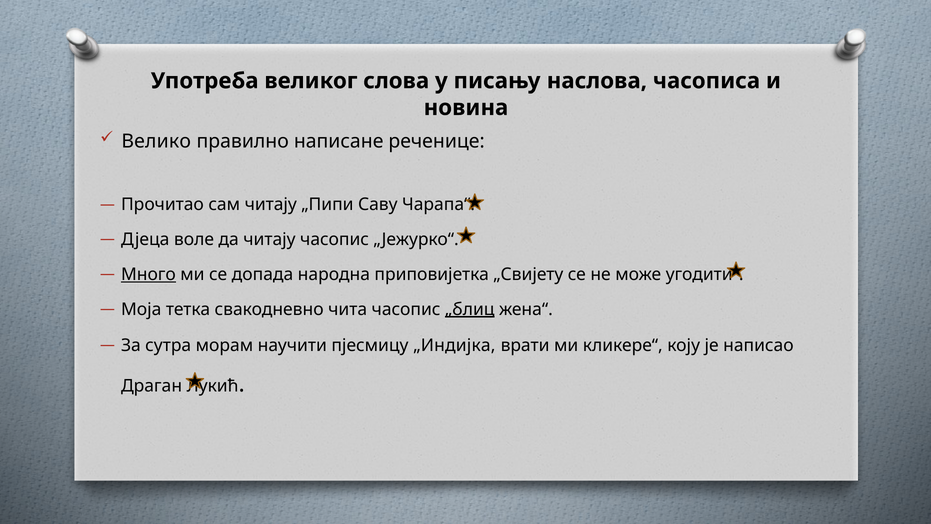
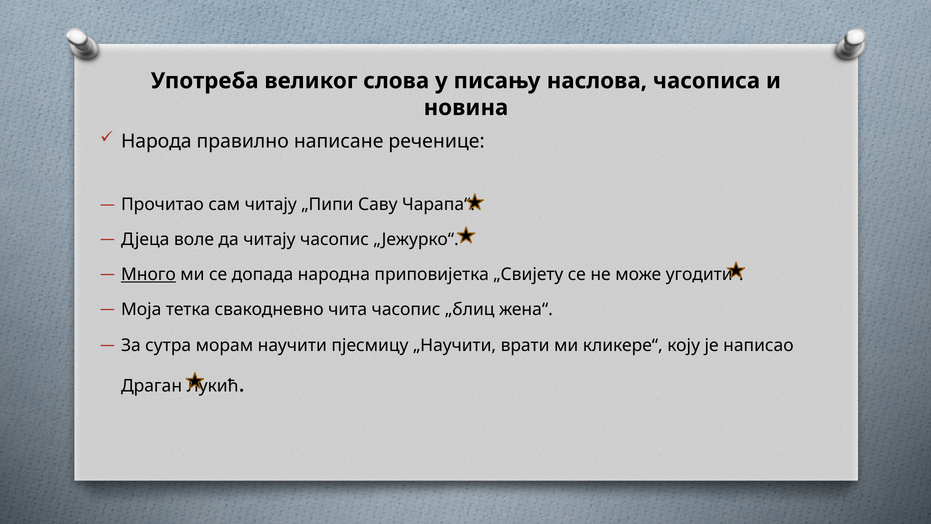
Велико: Велико -> Народа (156, 141)
„блиц underline: present -> none (470, 309)
„Индијка: „Индијка -> „Научити (455, 345)
